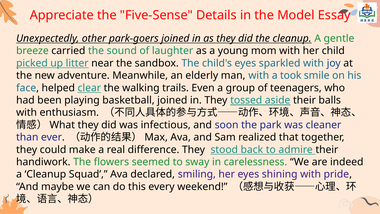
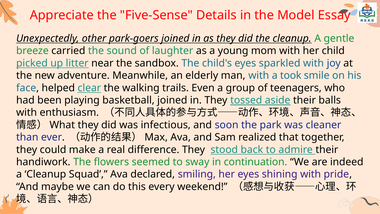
carelessness: carelessness -> continuation (255, 162)
